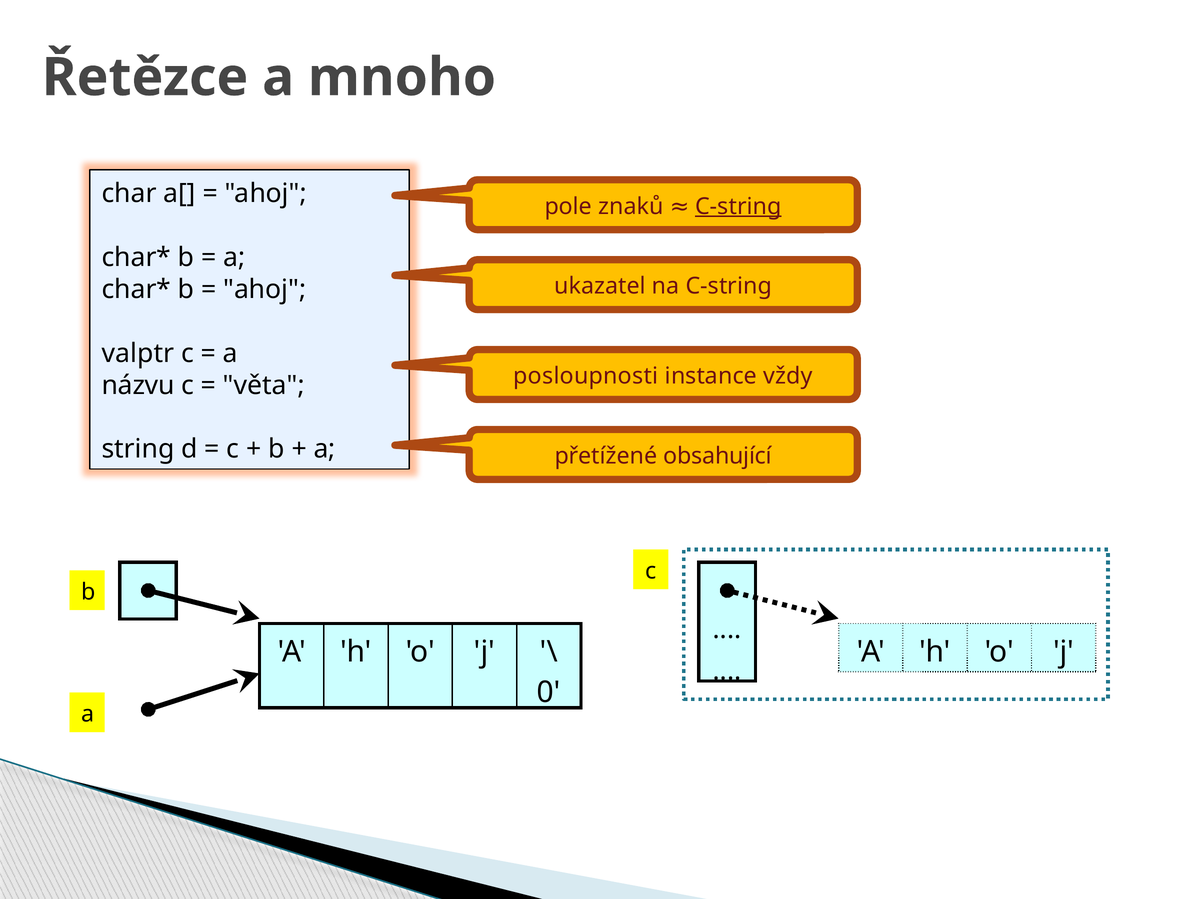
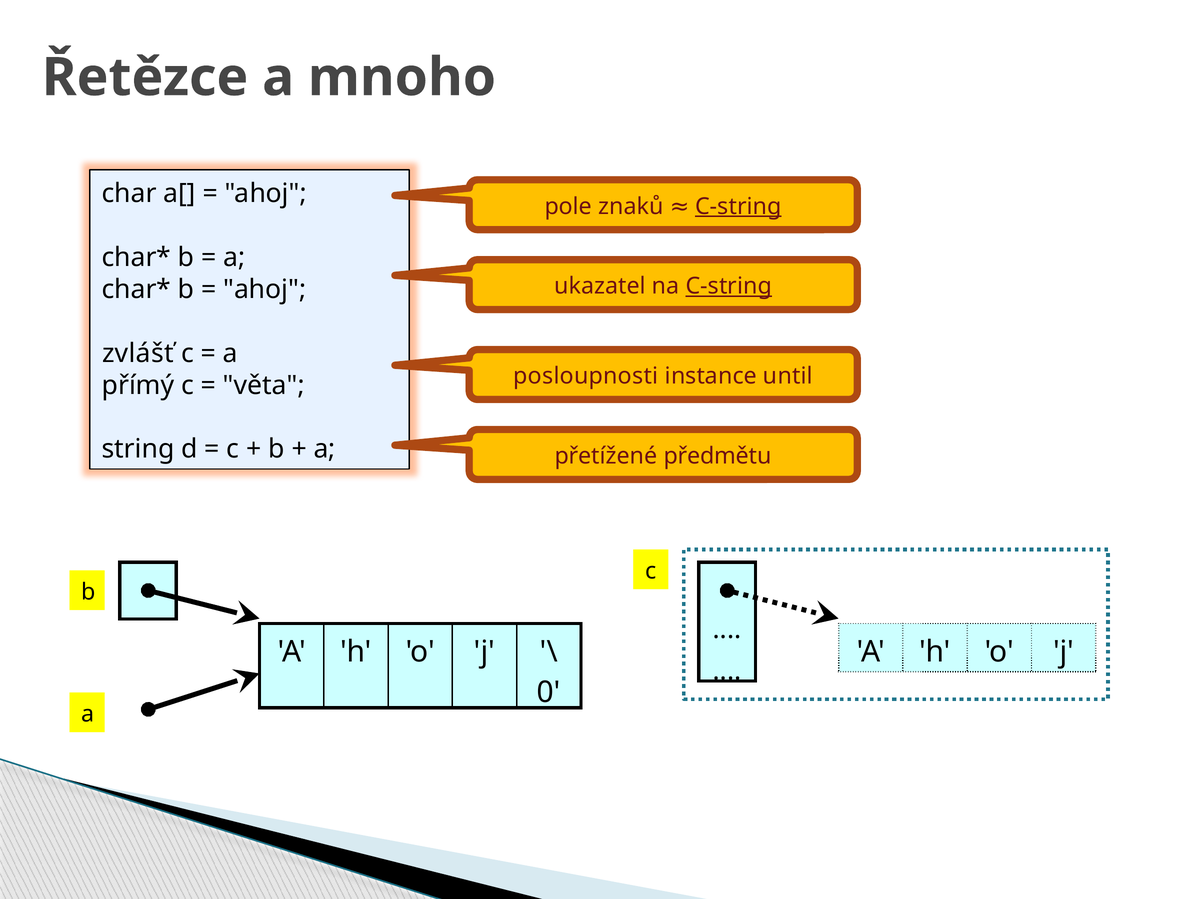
C-string underline: none -> present (729, 286)
valptr: valptr -> zvlášť (138, 353)
vždy: vždy -> until (788, 376)
názvu: názvu -> přímý (138, 385)
obsahující: obsahující -> předmětu (718, 456)
